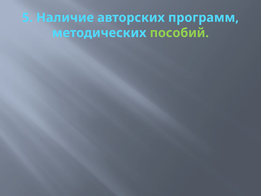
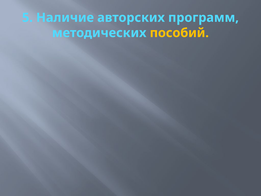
пособий colour: light green -> yellow (179, 33)
